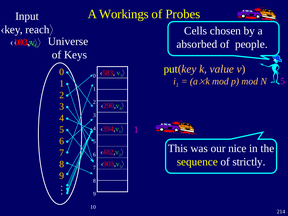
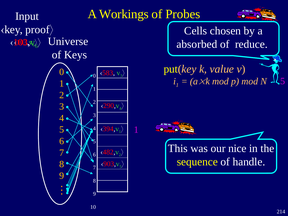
reach: reach -> proof (37, 30)
people: people -> reduce (251, 44)
strictly: strictly -> handle (249, 162)
